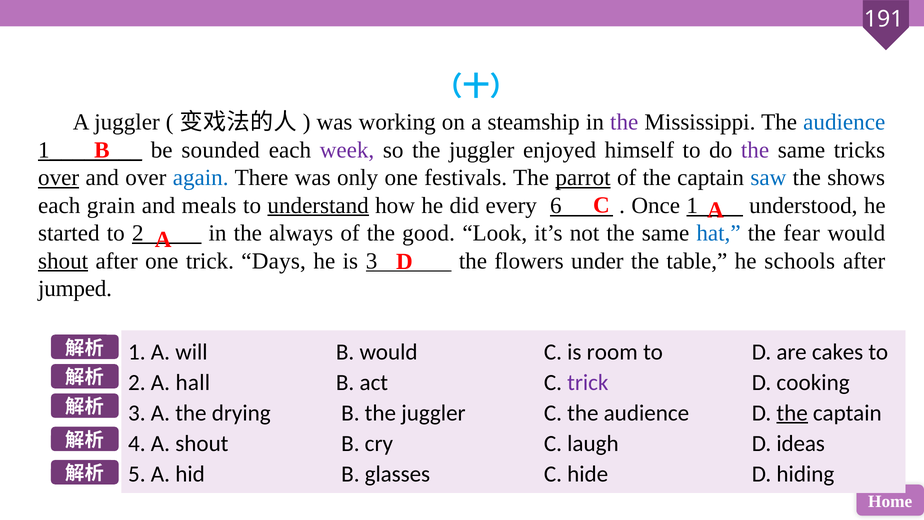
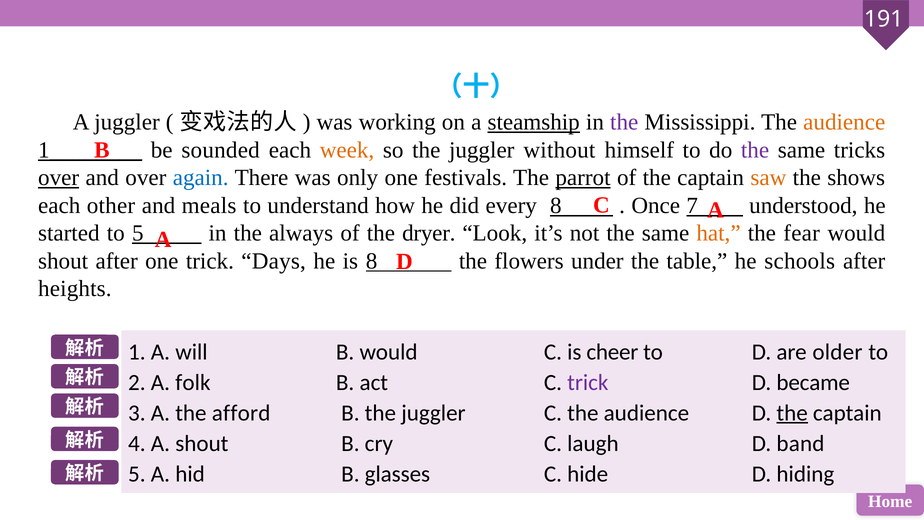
steamship underline: none -> present (534, 122)
audience colour: blue -> orange (844, 122)
week colour: purple -> orange (347, 150)
enjoyed: enjoyed -> without (559, 150)
saw colour: blue -> orange (768, 178)
grain: grain -> other (111, 205)
understand underline: present -> none (318, 205)
every 6: 6 -> 8 (556, 205)
Once 1: 1 -> 7 (692, 205)
started to 2: 2 -> 5 (138, 233)
good: good -> dryer (429, 233)
hat colour: blue -> orange (719, 233)
shout underline: present -> none (63, 261)
is 3: 3 -> 8 (372, 261)
jumped: jumped -> heights (75, 288)
room: room -> cheer (612, 352)
cakes: cakes -> older (837, 352)
hall: hall -> folk (193, 382)
cooking: cooking -> became (813, 382)
drying: drying -> afford (241, 413)
ideas: ideas -> band (800, 443)
